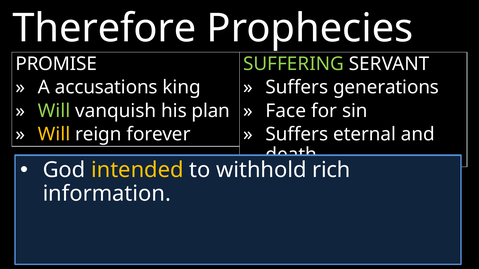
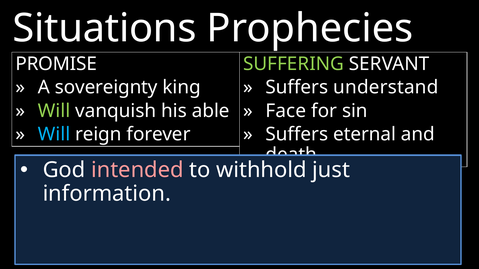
Therefore: Therefore -> Situations (104, 28)
accusations: accusations -> sovereignty (106, 87)
generations: generations -> understand (386, 87)
plan: plan -> able (211, 111)
Will colour: yellow -> light blue (54, 134)
intended colour: yellow -> pink (137, 170)
rich: rich -> just (331, 170)
